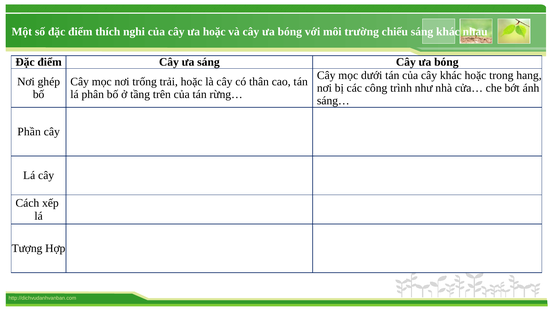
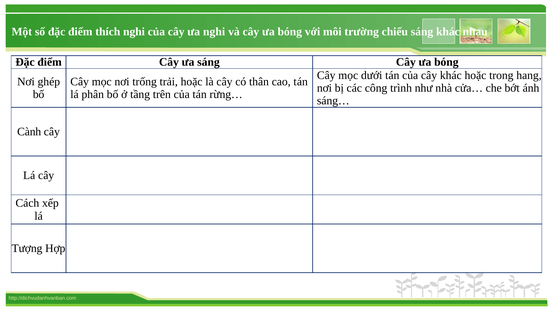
ưa hoặc: hoặc -> nghi (214, 32)
Phần: Phần -> Cành (29, 132)
